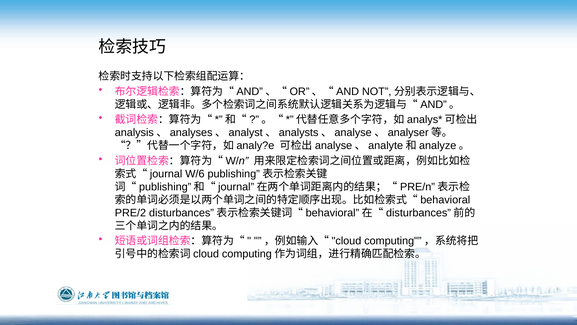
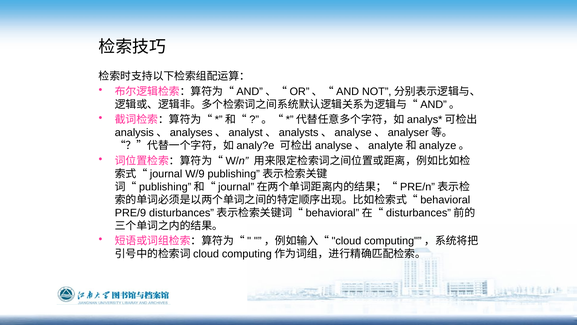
W/6: W/6 -> W/9 (195, 174)
PRE/2: PRE/2 -> PRE/9 (130, 213)
